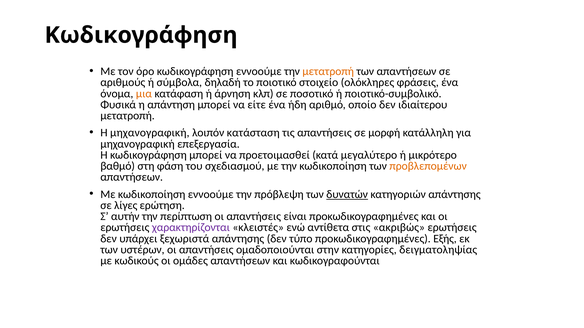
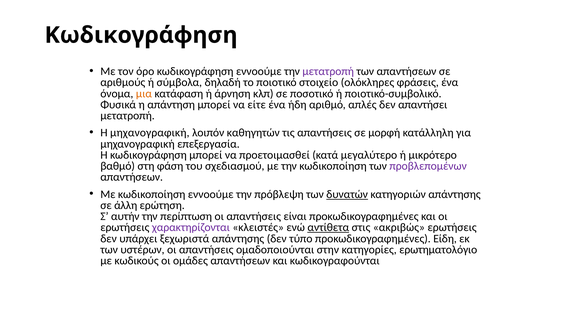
μετατροπή colour: orange -> purple (328, 72)
οποίο: οποίο -> απλές (362, 105)
ιδιαίτερου: ιδιαίτερου -> απαντήσει (423, 105)
κατάσταση: κατάσταση -> καθηγητών (253, 133)
προβλεπομένων colour: orange -> purple (428, 166)
λίγες: λίγες -> άλλη (126, 206)
αντίθετα underline: none -> present (328, 228)
Εξής: Εξής -> Είδη (445, 239)
δειγματοληψίας: δειγματοληψίας -> ερωτηματολόγιο (438, 250)
